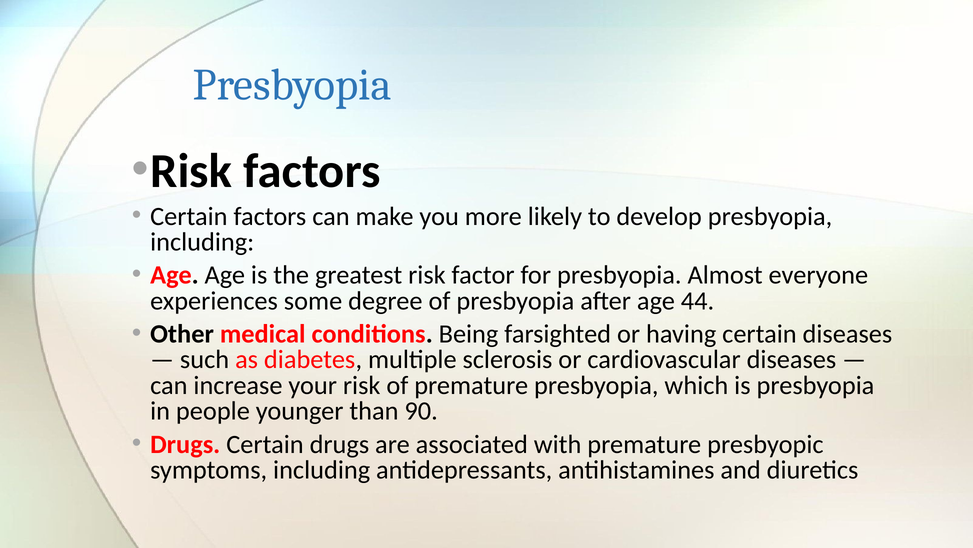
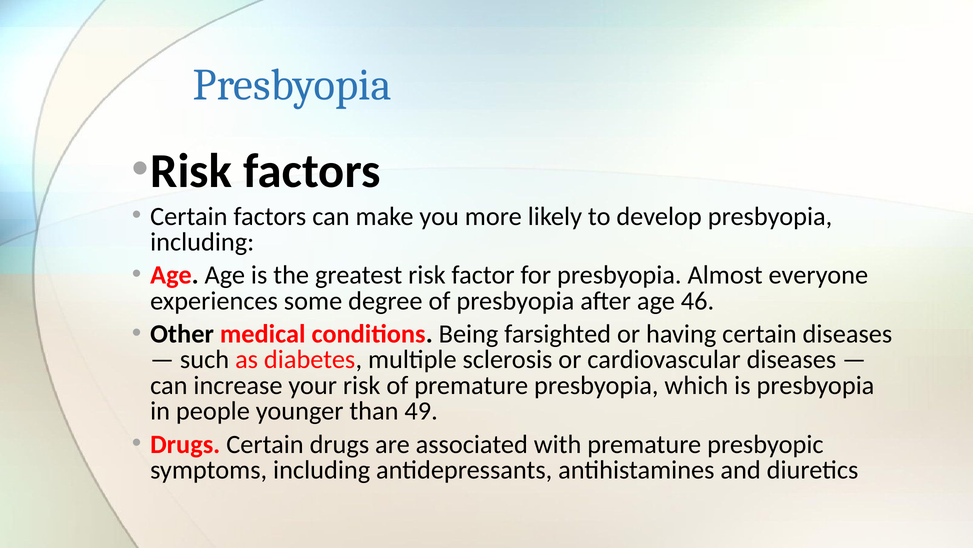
44: 44 -> 46 (697, 300)
90: 90 -> 49 (421, 411)
